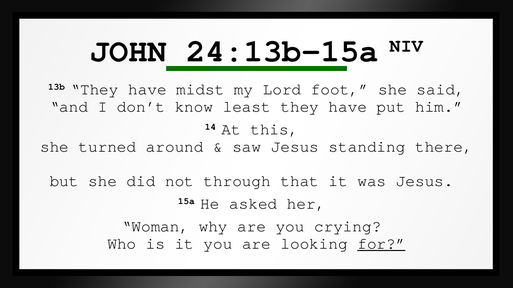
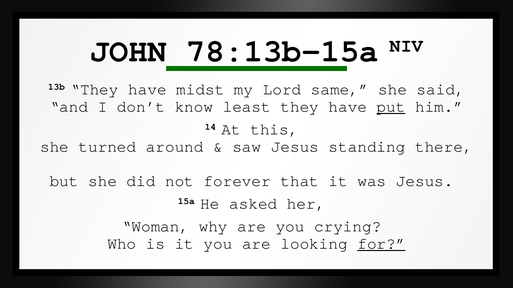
24:13b-15a: 24:13b-15a -> 78:13b-15a (282, 51)
foot: foot -> same (340, 89)
put underline: none -> present (391, 107)
through: through -> forever (237, 181)
